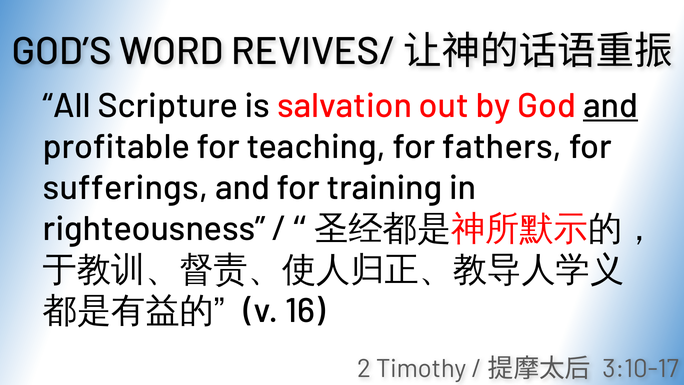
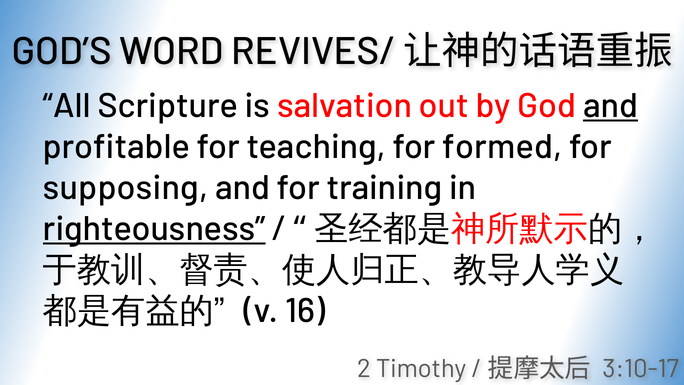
fathers: fathers -> formed (502, 147)
sufferings: sufferings -> supposing (126, 188)
righteousness underline: none -> present (154, 229)
